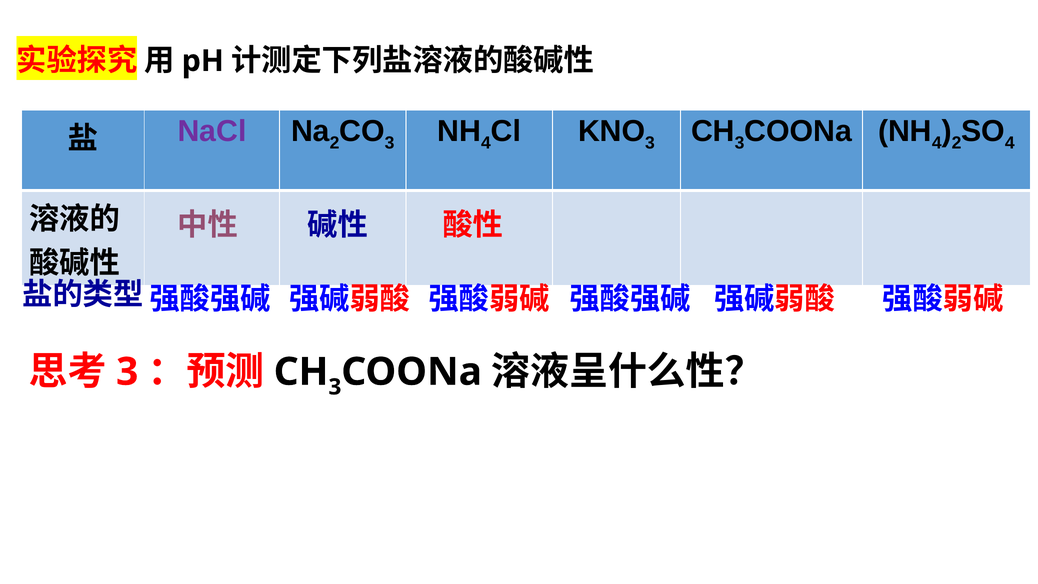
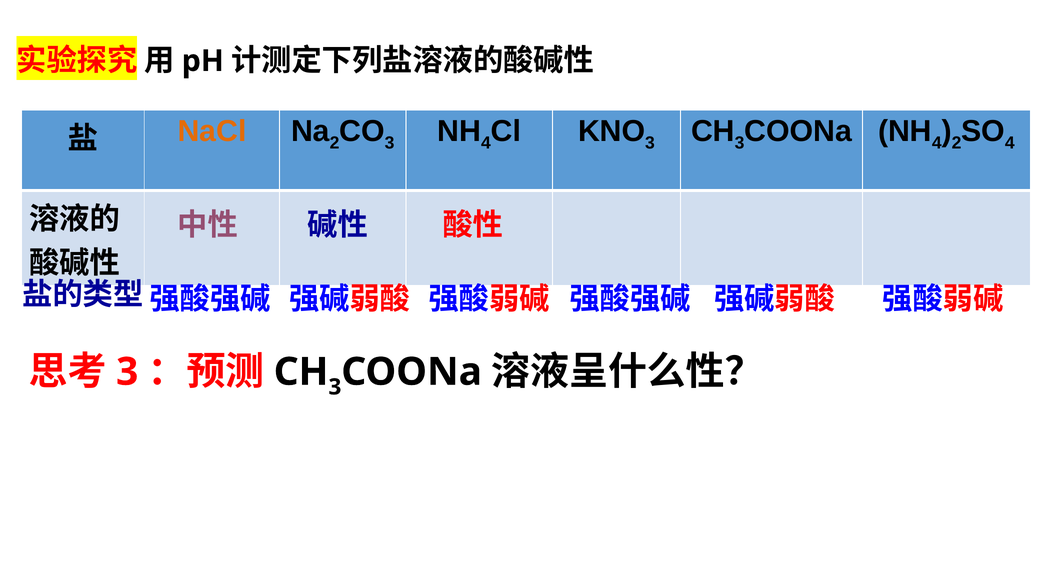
NaCl colour: purple -> orange (212, 131)
